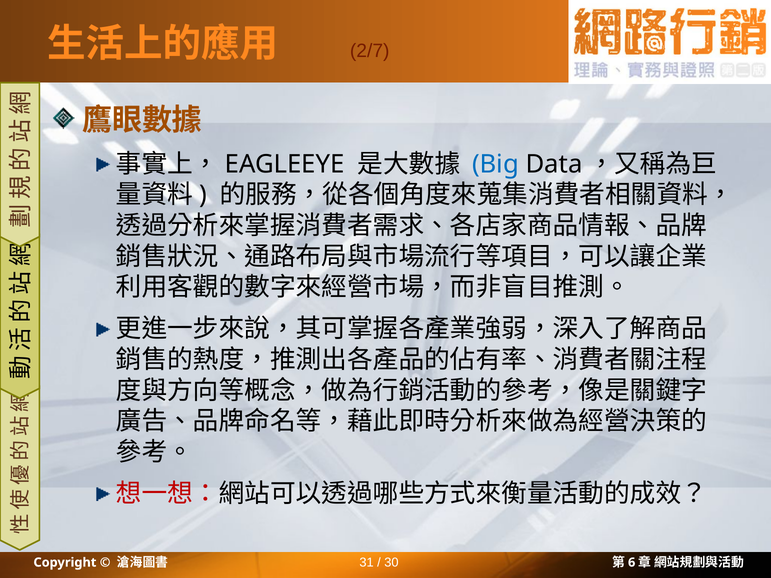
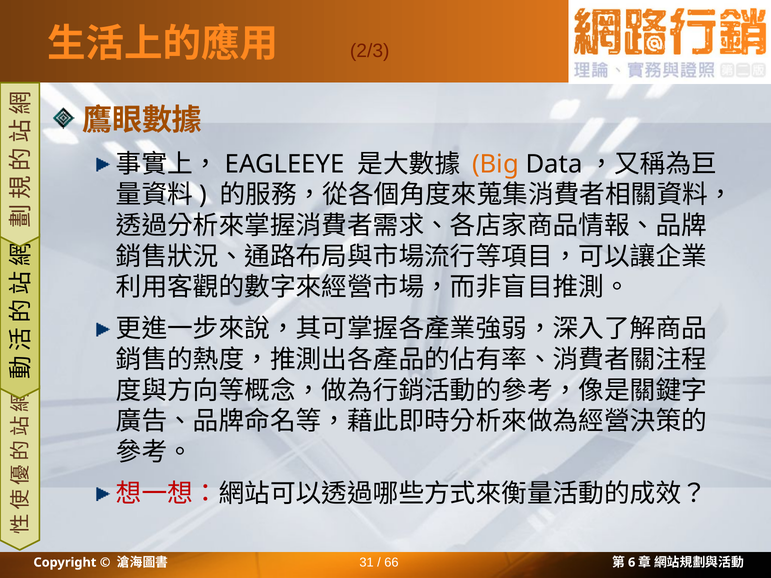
2/7: 2/7 -> 2/3 (370, 51)
Big colour: blue -> orange (495, 164)
30: 30 -> 66 (391, 563)
